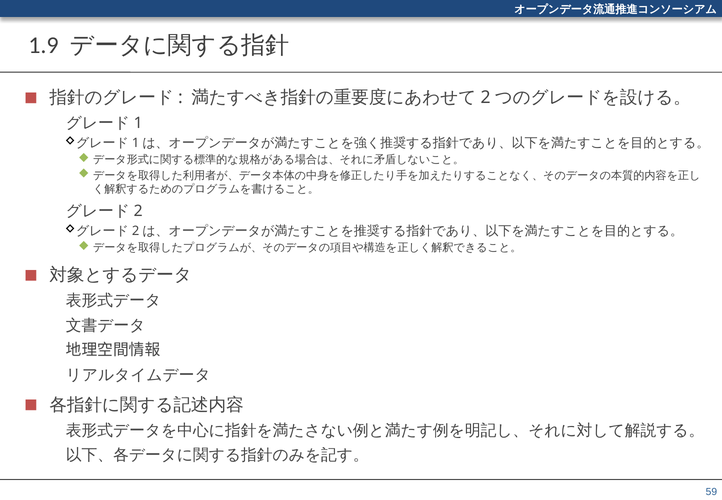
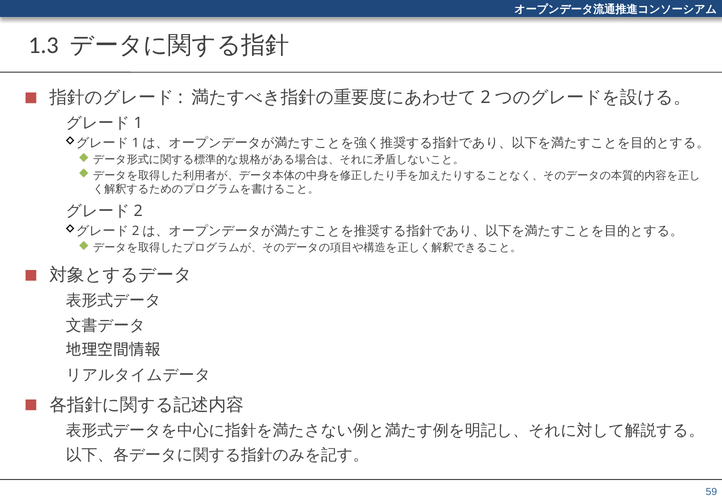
1.9: 1.9 -> 1.3 (43, 45)
